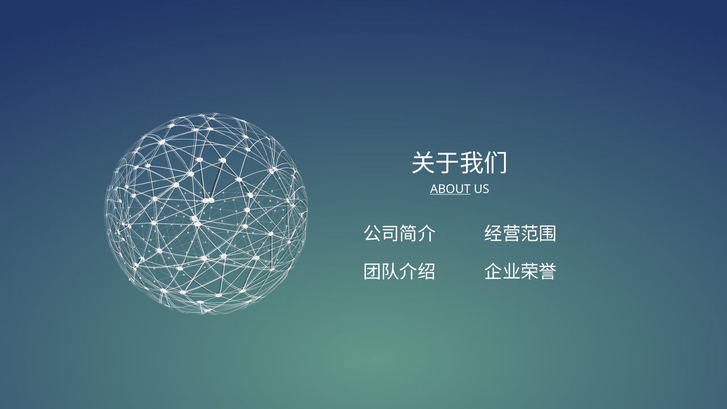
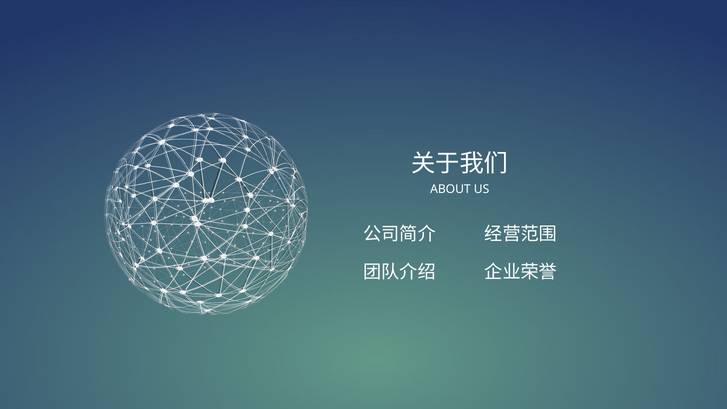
ABOUT underline: present -> none (450, 189)
